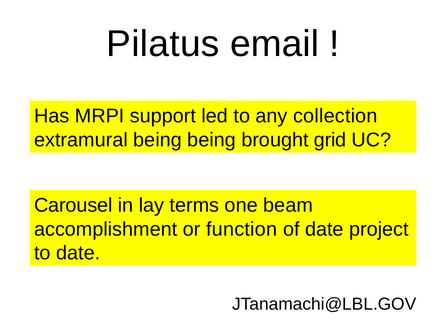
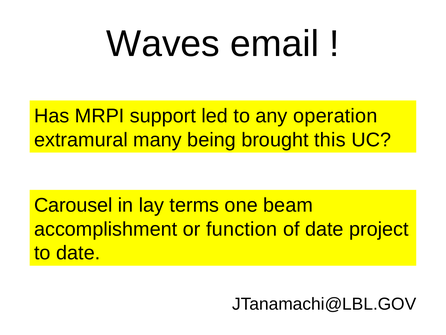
Pilatus: Pilatus -> Waves (163, 44)
collection: collection -> operation (335, 116)
extramural being: being -> many (158, 140)
grid: grid -> this (330, 140)
